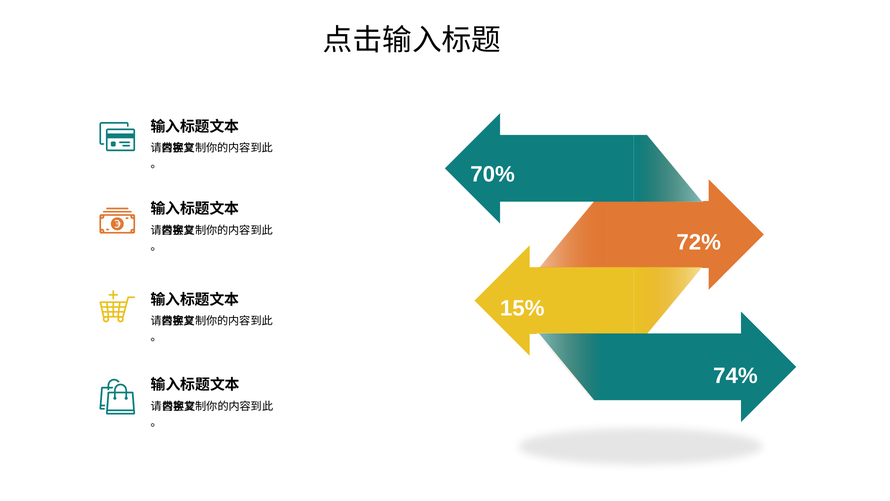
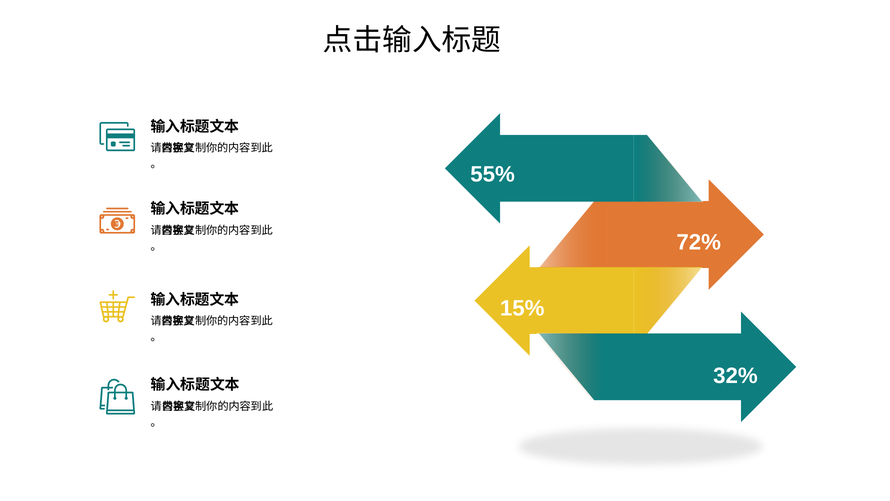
70%: 70% -> 55% (493, 175)
74%: 74% -> 32% (735, 376)
